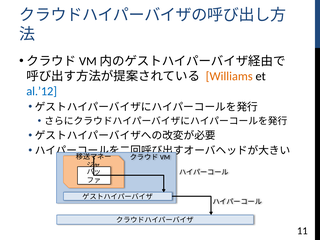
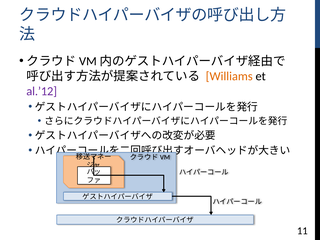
al.’12 colour: blue -> purple (42, 91)
